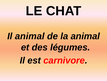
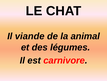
Il animal: animal -> viande (30, 36)
